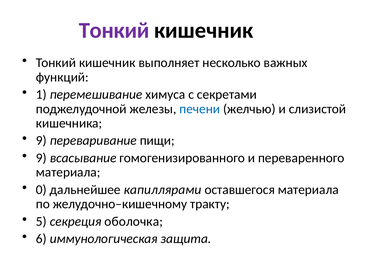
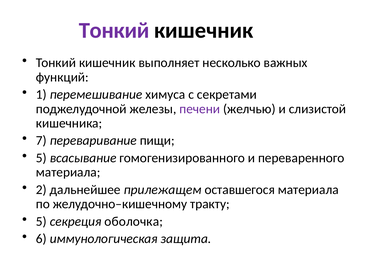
печени colour: blue -> purple (200, 109)
9: 9 -> 7 (41, 140)
9: 9 -> 5 (41, 158)
0: 0 -> 2 (41, 190)
капиллярами: капиллярами -> прилежащем (163, 190)
